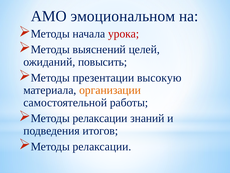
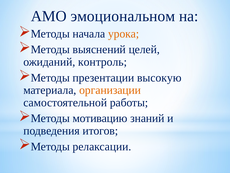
урока colour: red -> orange (124, 34)
повысить: повысить -> контроль (103, 62)
релаксации: релаксации -> мотивацию (100, 118)
